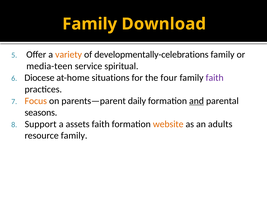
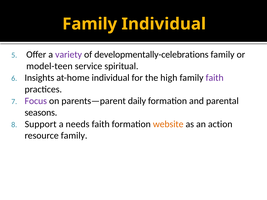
Family Download: Download -> Individual (164, 24)
variety colour: orange -> purple (69, 55)
media-teen: media-teen -> model-teen (49, 66)
Diocese: Diocese -> Insights (39, 78)
at-home situations: situations -> individual (111, 78)
four: four -> high (169, 78)
Focus colour: orange -> purple (36, 101)
and underline: present -> none (197, 101)
assets: assets -> needs (78, 124)
adults: adults -> action (220, 124)
